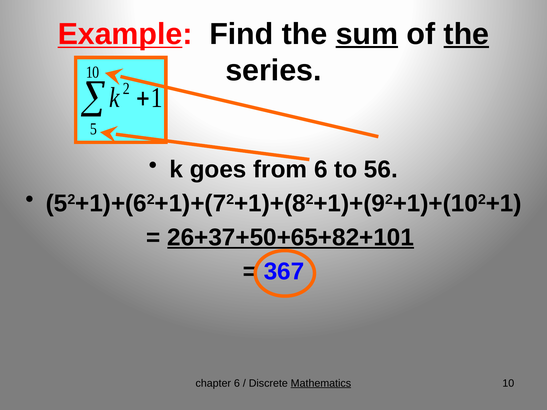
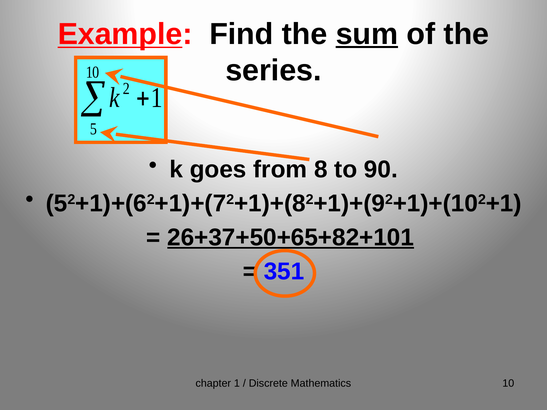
the underline: present -> none (466, 34)
6: 6 -> 8 (321, 169)
56: 56 -> 90 (381, 169)
367: 367 -> 351 (284, 272)
chapter 6: 6 -> 1 (237, 383)
Mathematics underline: present -> none (321, 383)
